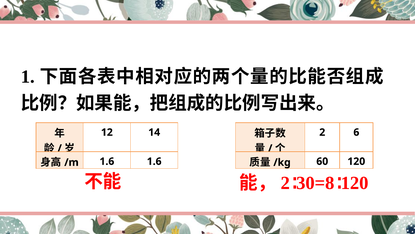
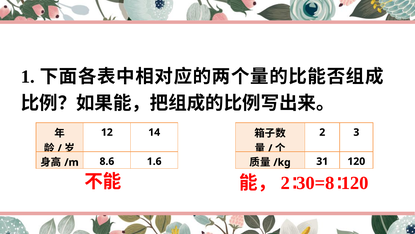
6: 6 -> 3 (356, 132)
1.6: 1.6 -> 8.6 (107, 161)
60: 60 -> 31 (322, 161)
